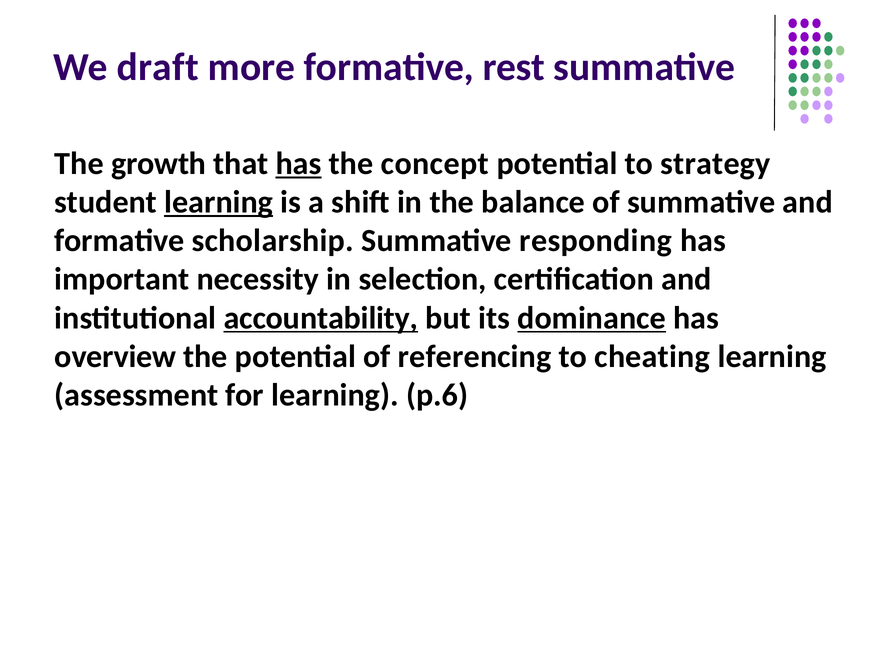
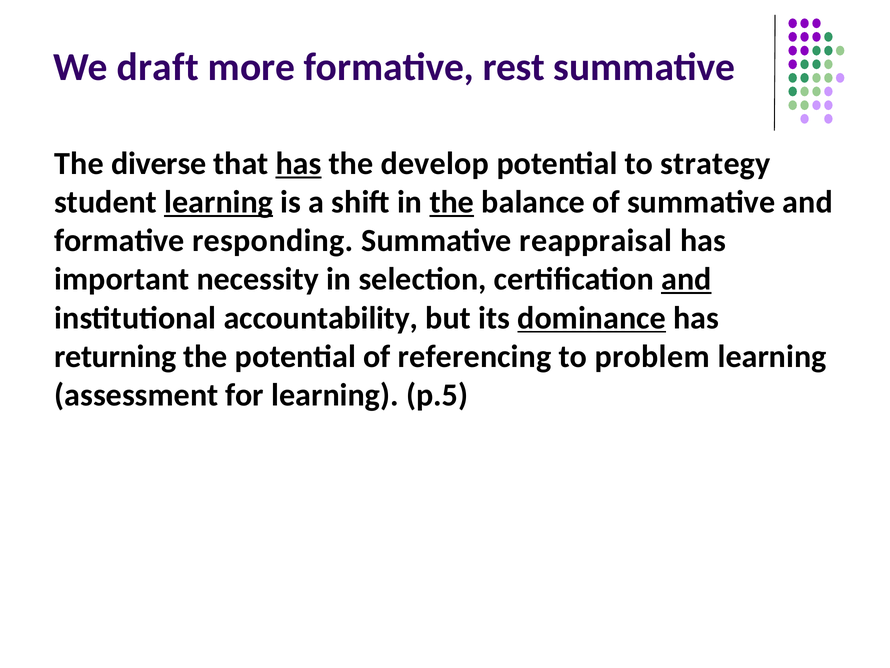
growth: growth -> diverse (159, 164)
concept: concept -> develop (435, 164)
the underline: none -> present (452, 202)
scholarship: scholarship -> responding (273, 241)
responding: responding -> reappraisal (596, 241)
and underline: none -> present (686, 279)
accountability underline: present -> none (321, 318)
overview: overview -> returning (115, 356)
cheating: cheating -> problem (652, 356)
p.6: p.6 -> p.5 (437, 395)
